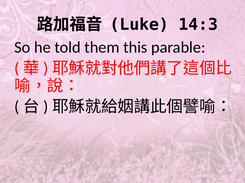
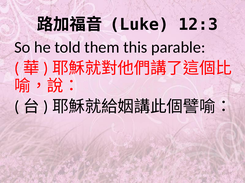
14:3: 14:3 -> 12:3 (198, 25)
